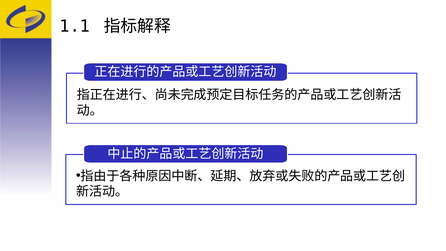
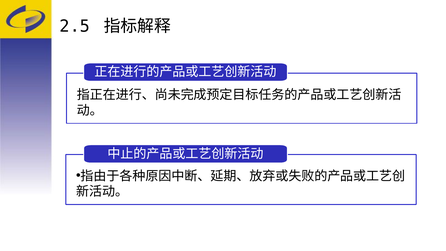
1.1: 1.1 -> 2.5 (75, 26)
